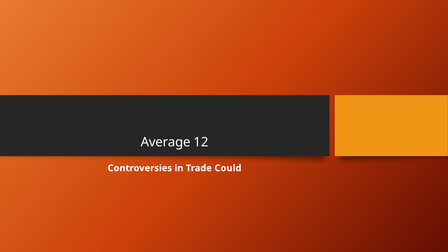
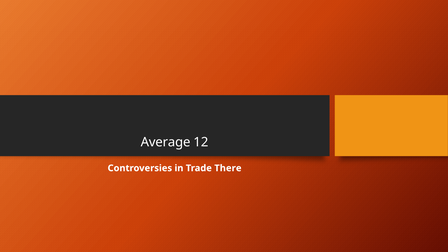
Could: Could -> There (228, 168)
